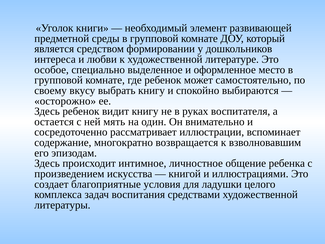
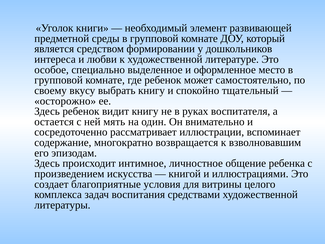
выбираются: выбираются -> тщательный (250, 90)
ладушки: ладушки -> витрины (222, 184)
